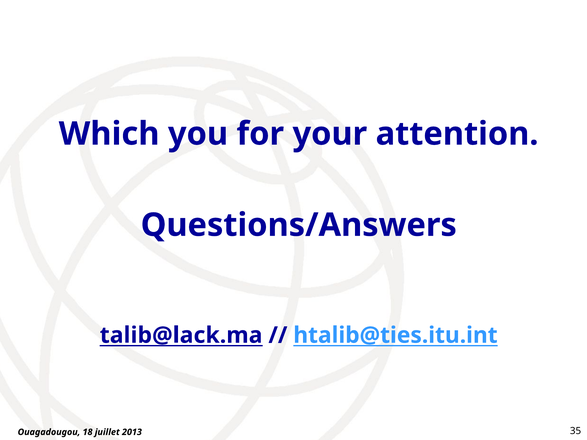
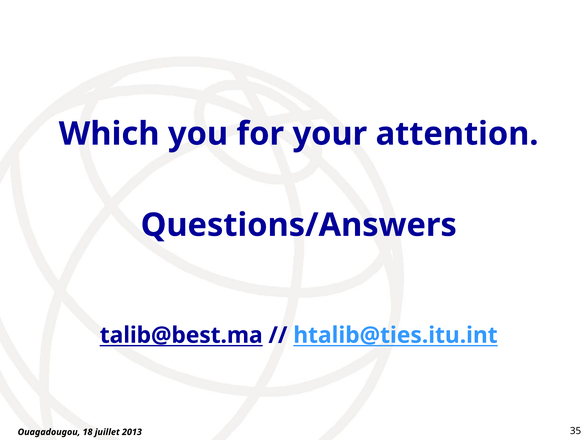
talib@lack.ma: talib@lack.ma -> talib@best.ma (181, 335)
